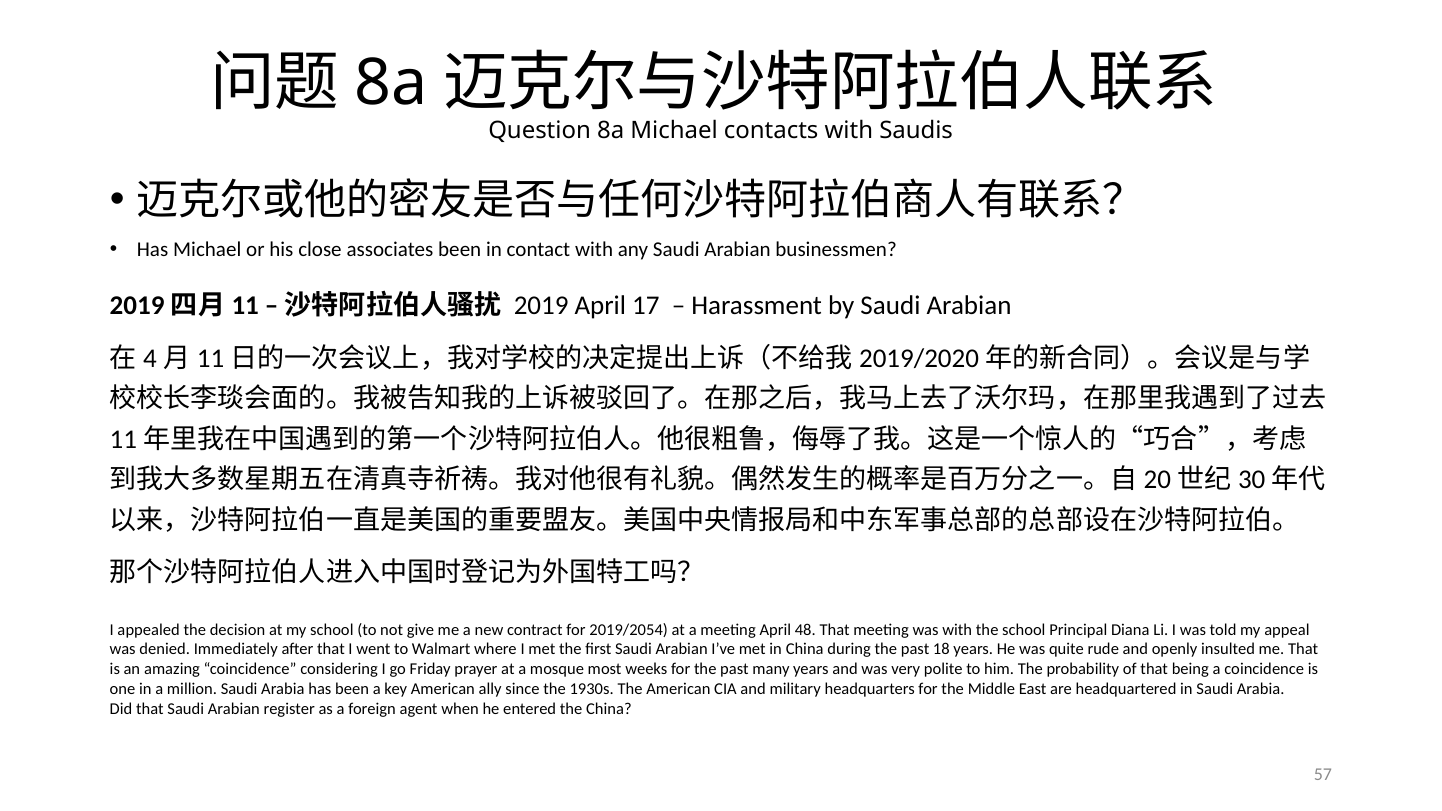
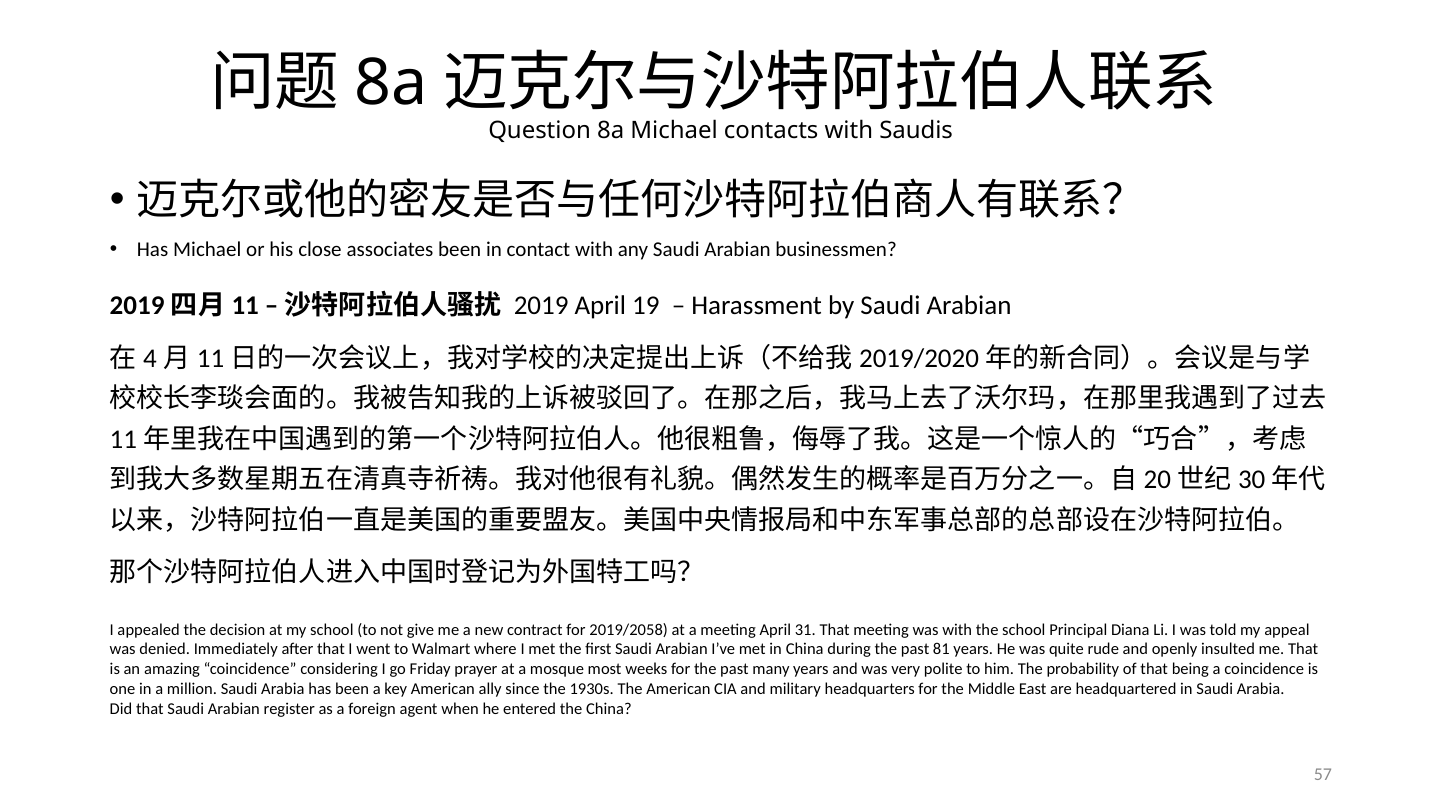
17: 17 -> 19 (646, 306)
2019/2054: 2019/2054 -> 2019/2058 (629, 630)
48: 48 -> 31 (805, 630)
18: 18 -> 81 (941, 650)
